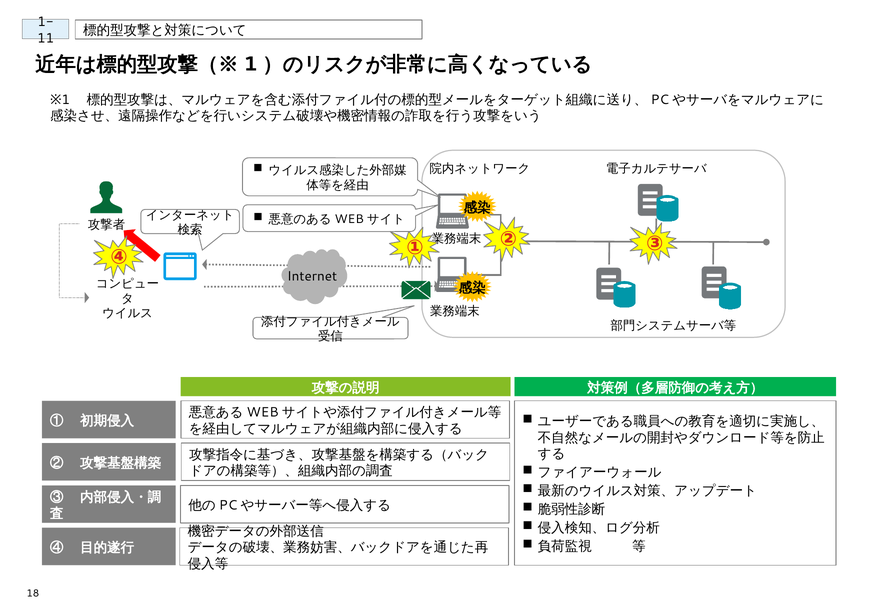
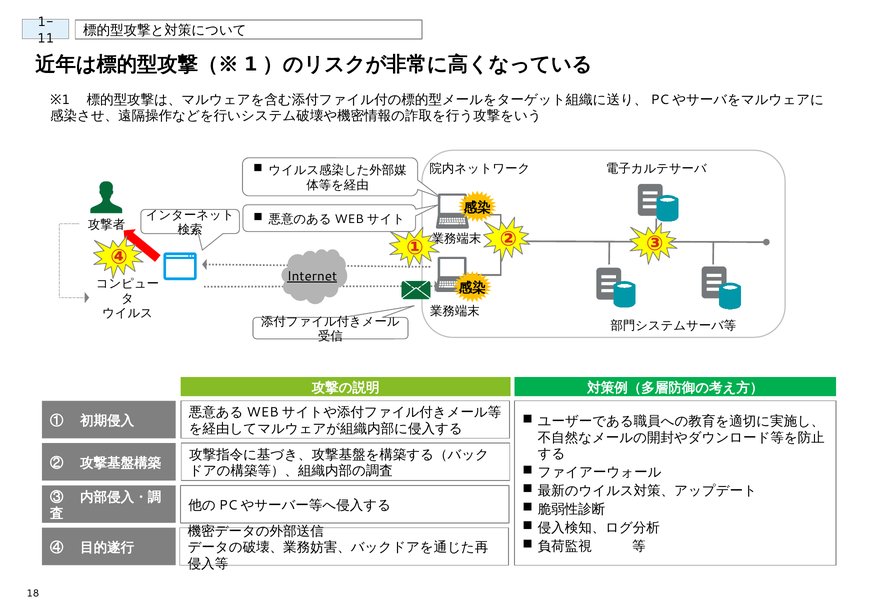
Internet underline: none -> present (312, 276)
